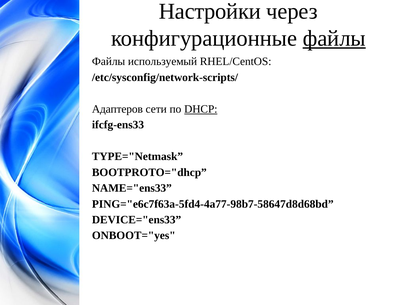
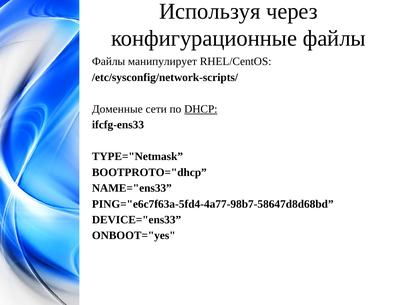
Настройки: Настройки -> Используя (210, 11)
файлы underline: present -> none (334, 38)
используемый: используемый -> манипулирует (162, 61)
Адаптеров: Адаптеров -> Доменные (117, 109)
